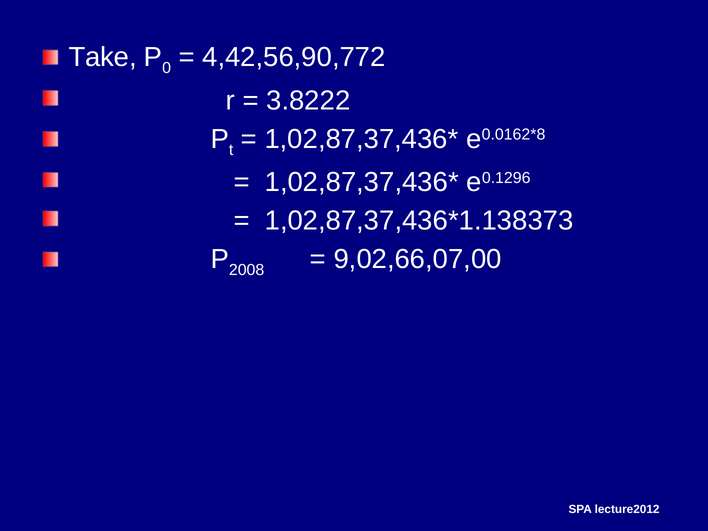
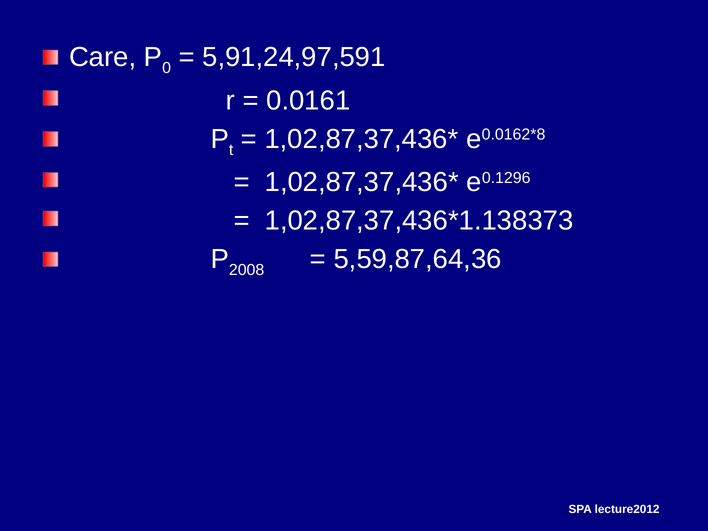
Take: Take -> Care (103, 57)
4,42,56,90,772: 4,42,56,90,772 -> 5,91,24,97,591 (294, 57)
3.8222: 3.8222 -> 0.0161 (308, 101)
9,02,66,07,00: 9,02,66,07,00 -> 5,59,87,64,36 (418, 259)
